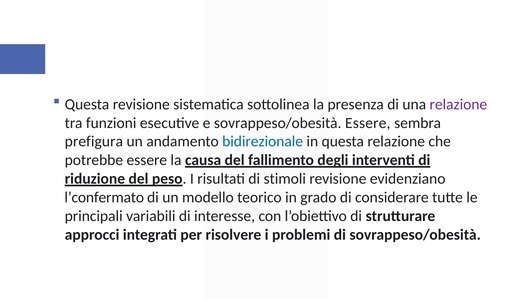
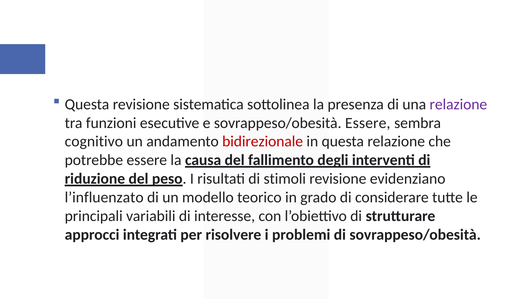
prefigura: prefigura -> cognitivo (94, 142)
bidirezionale colour: blue -> red (263, 142)
l’confermato: l’confermato -> l’influenzato (104, 198)
